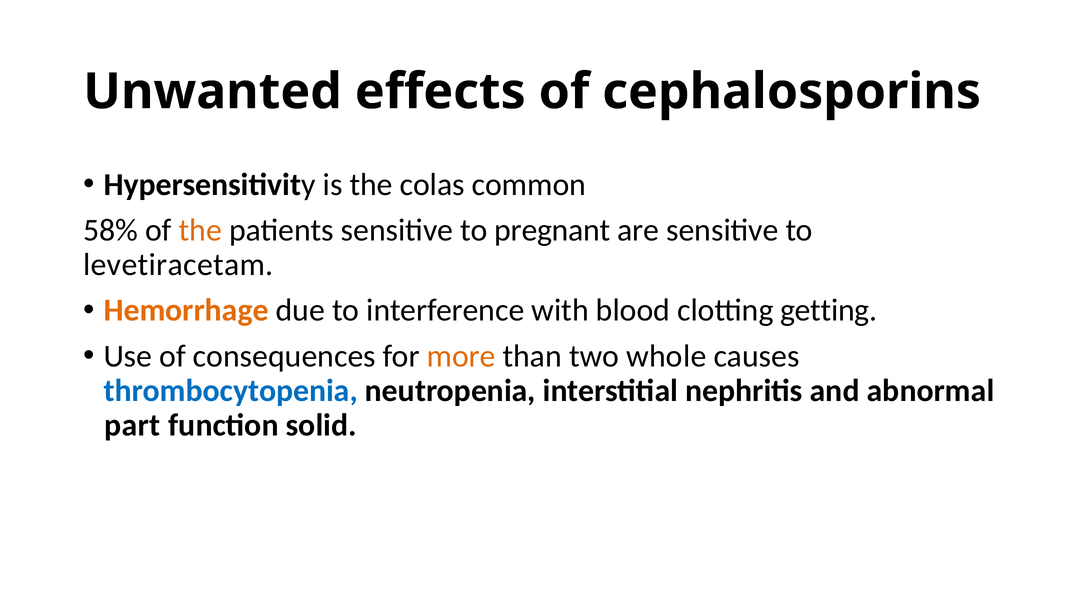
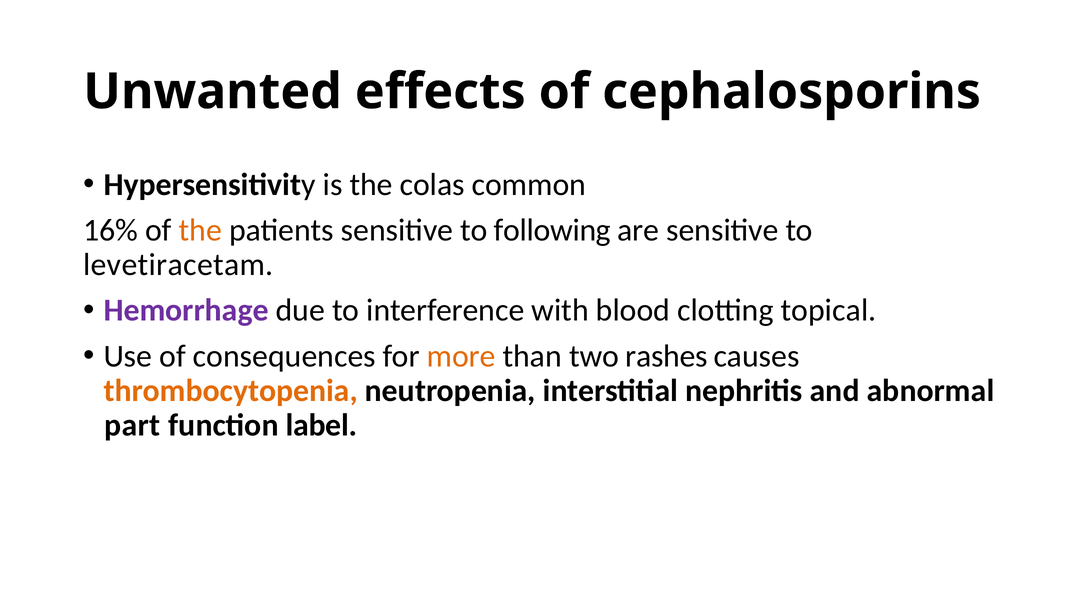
58%: 58% -> 16% (111, 230)
pregnant: pregnant -> following (552, 230)
Hemorrhage colour: orange -> purple (186, 310)
getting: getting -> topical (829, 310)
whole: whole -> rashes (667, 356)
thrombocytopenia colour: blue -> orange (231, 390)
solid: solid -> label (321, 425)
